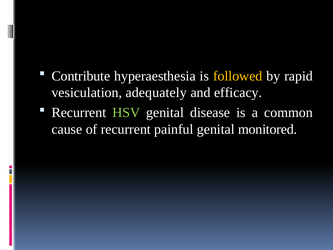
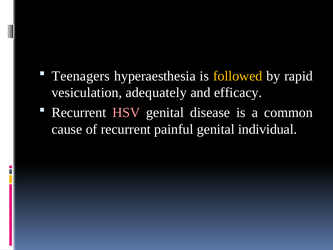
Contribute: Contribute -> Teenagers (81, 76)
HSV colour: light green -> pink (126, 112)
monitored: monitored -> individual (268, 129)
